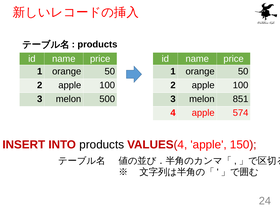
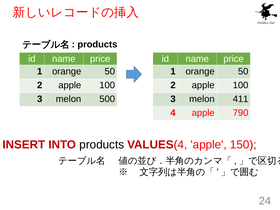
851: 851 -> 411 (241, 99)
574: 574 -> 790 (241, 113)
